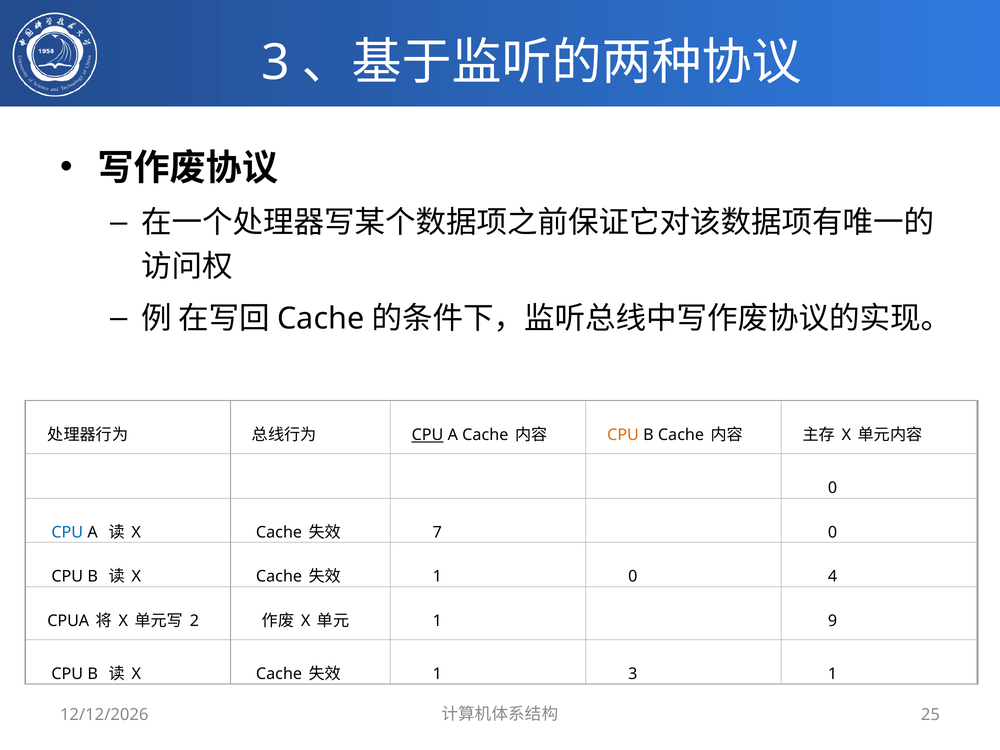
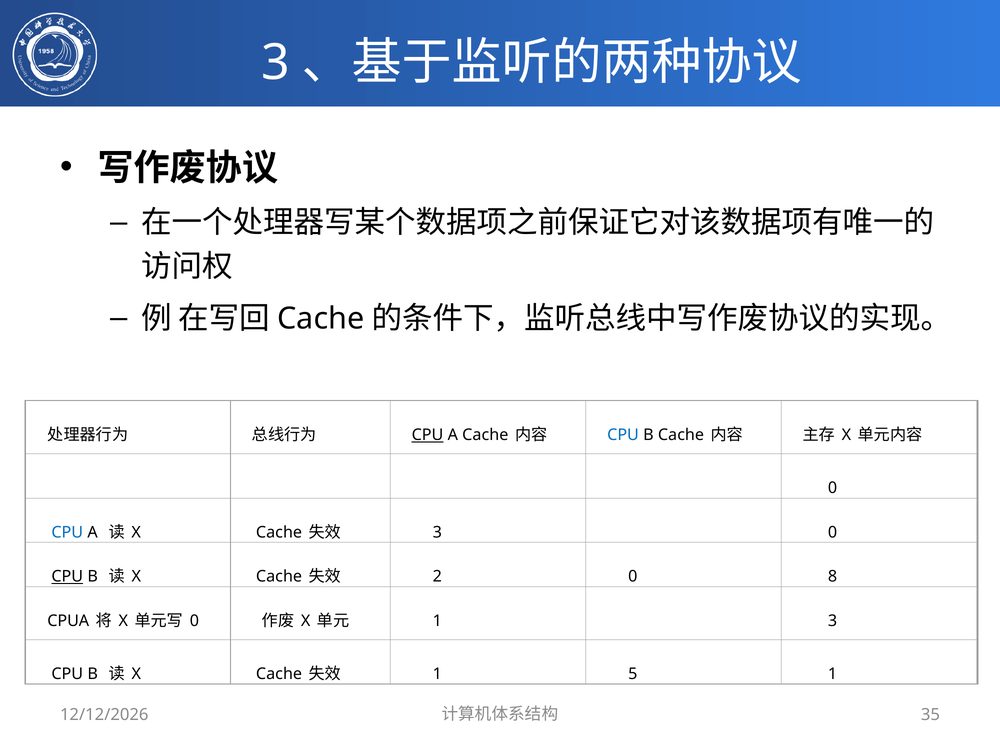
CPU colour: orange -> blue (623, 435)
7: 7 -> 3 (437, 532)
CPU underline: none -> present (67, 577)
1: 1 -> 2 (437, 577)
4: 4 -> 8 (833, 577)
2: 2 -> 0 (194, 621)
1 9: 9 -> 3 (833, 621)
1 3: 3 -> 5 (633, 674)
25: 25 -> 35 (930, 715)
